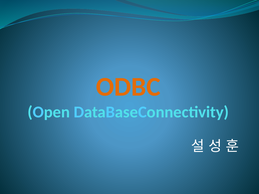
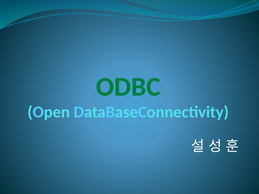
ODBC colour: orange -> green (128, 87)
